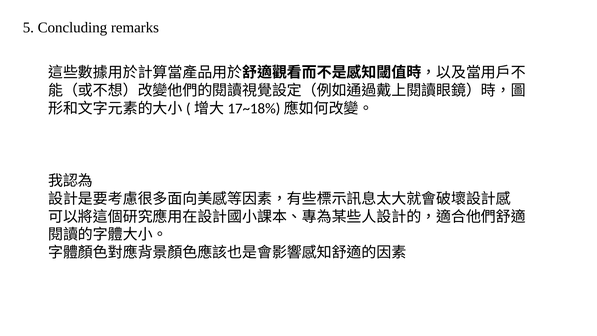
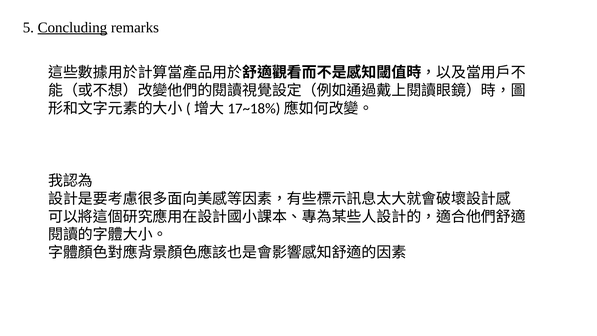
Concluding underline: none -> present (72, 27)
